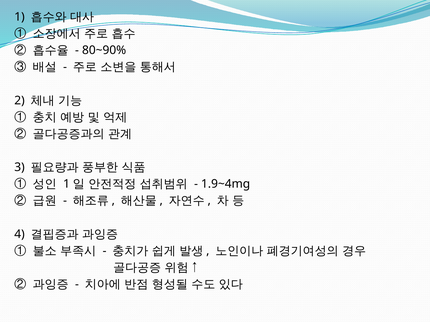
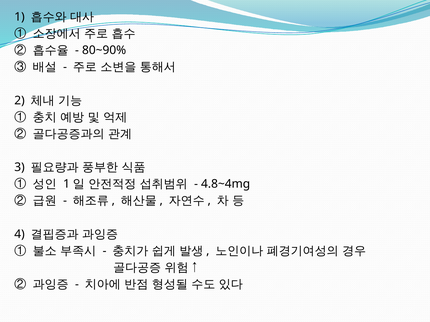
1.9~4mg: 1.9~4mg -> 4.8~4mg (226, 184)
